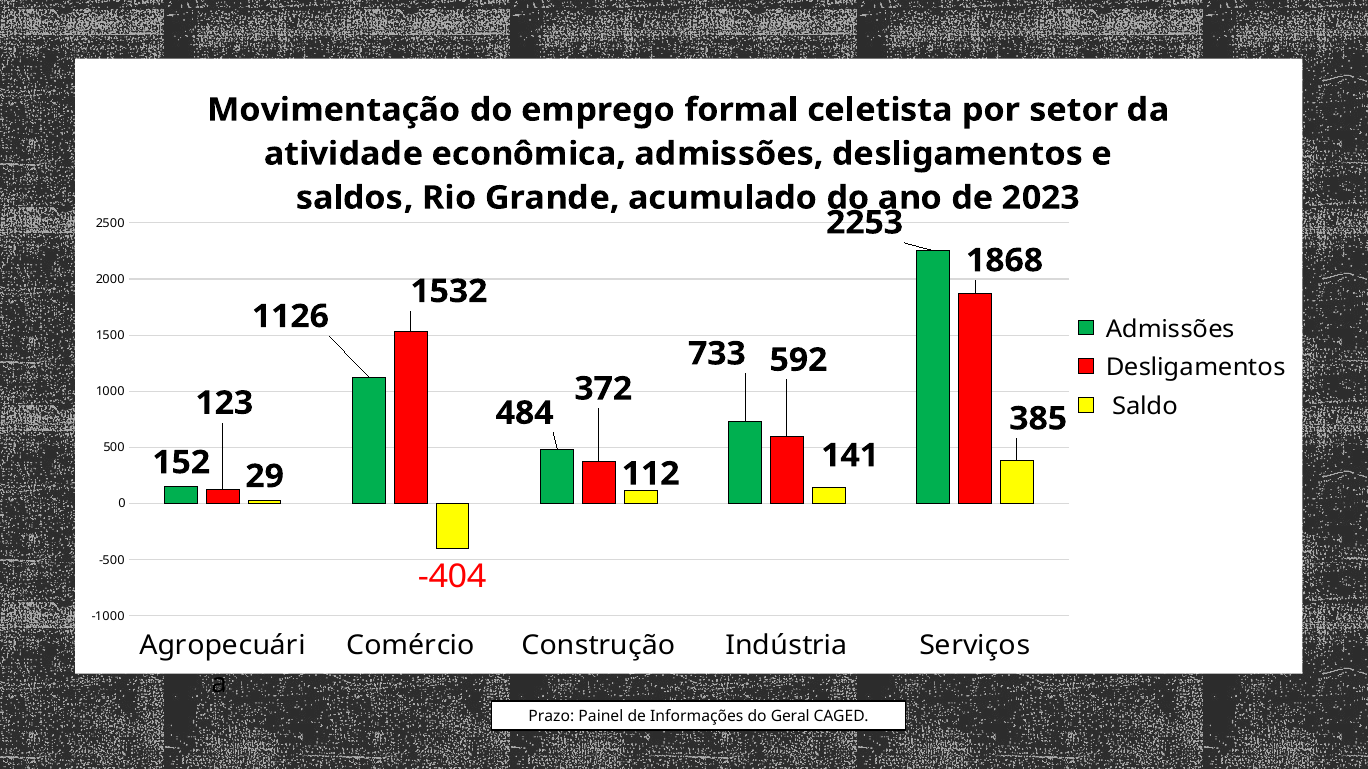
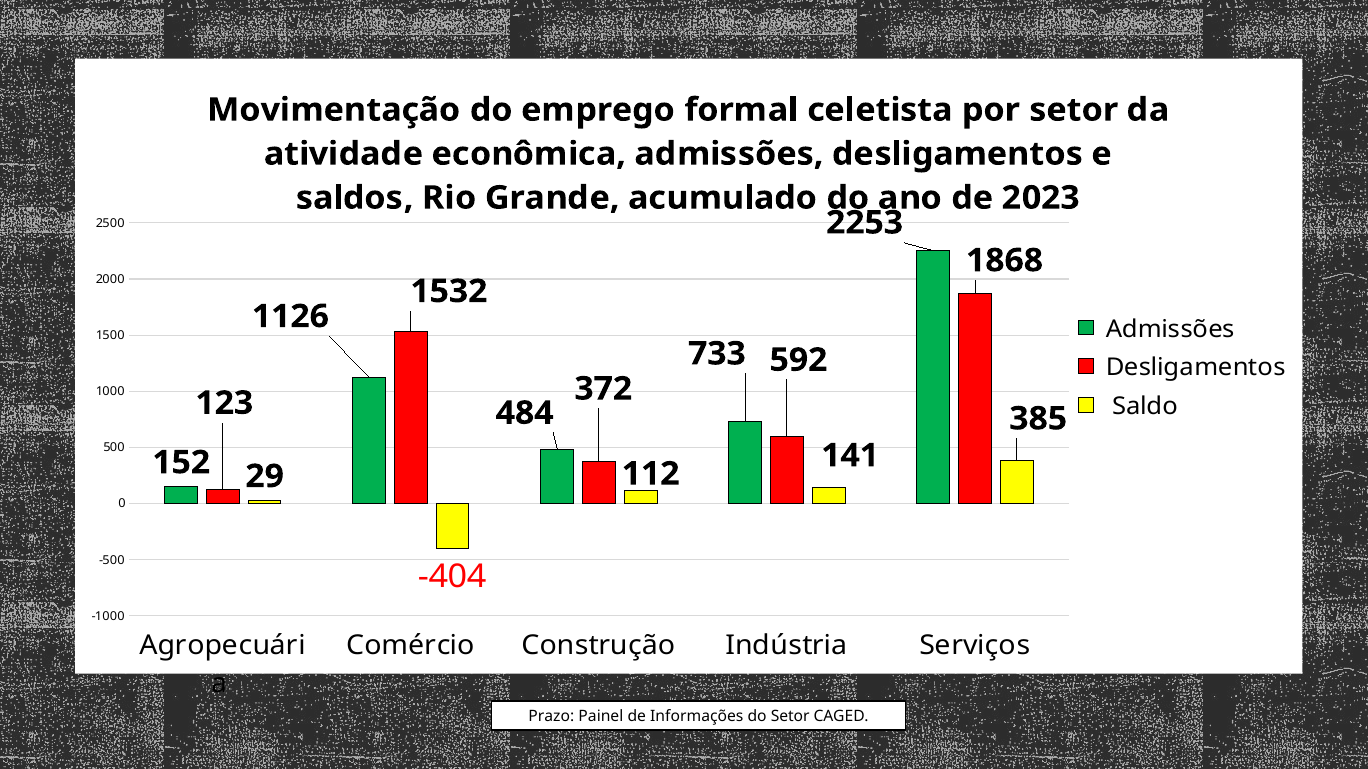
do Geral: Geral -> Setor (790, 717)
